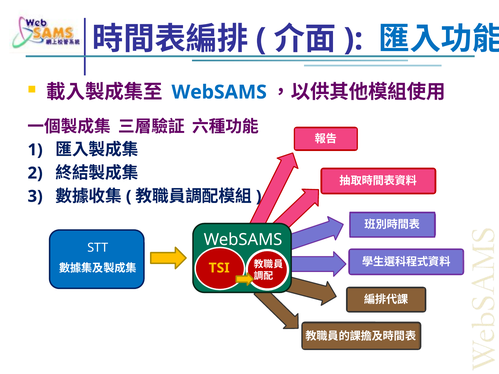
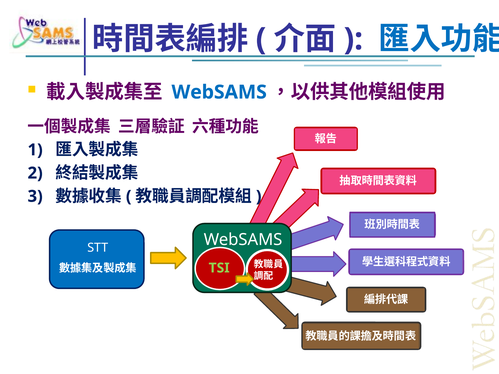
TSI colour: yellow -> light green (219, 268)
